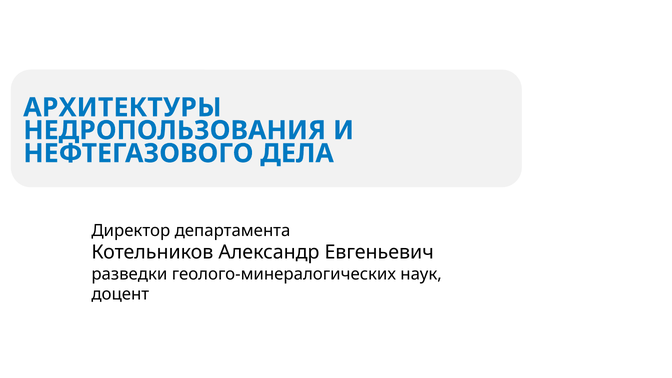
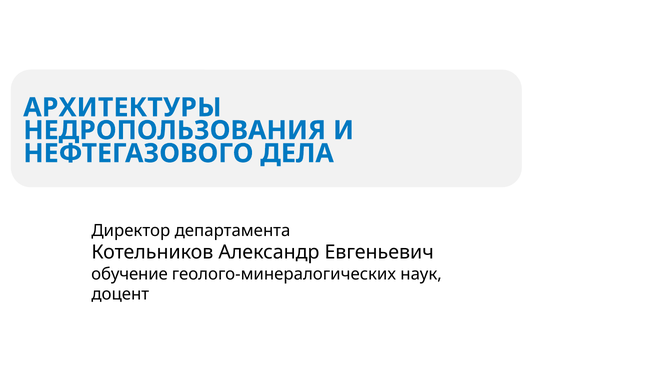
разведки: разведки -> обучение (129, 274)
